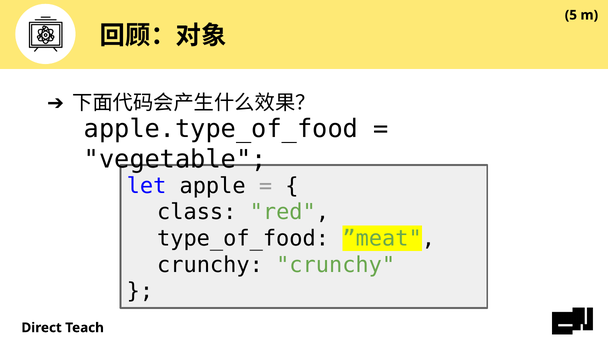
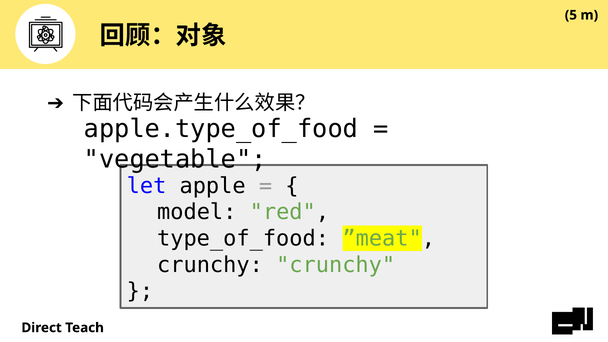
class: class -> model (197, 212)
